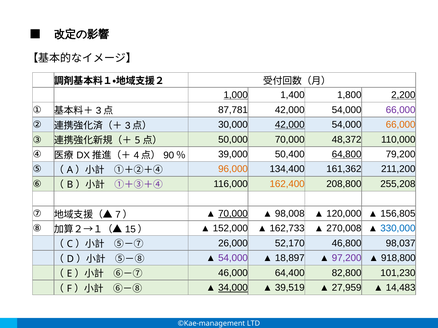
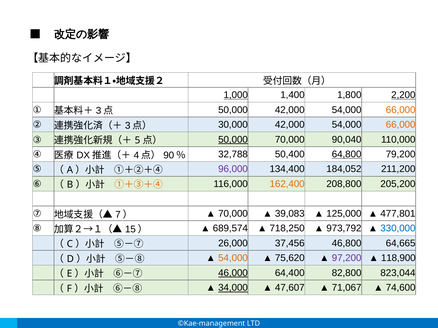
87,781: 87,781 -> 50,000 (233, 110)
66,000 colour: purple -> orange (401, 110)
42,000 underline: present -> none (290, 125)
50,000 underline: none -> present (233, 140)
48,372: 48,372 -> 90,040 (347, 140)
39,000: 39,000 -> 32,788 (233, 155)
96,000 colour: orange -> purple (233, 169)
161,362: 161,362 -> 184,052 (344, 169)
①＋③＋④ colour: purple -> orange (139, 185)
255,208: 255,208 -> 205,200 (398, 184)
70,000 underline: present -> none (233, 214)
98,008: 98,008 -> 39,083 (290, 214)
120,000: 120,000 -> 125,000 (344, 214)
156,805: 156,805 -> 477,801 (398, 214)
152,000: 152,000 -> 689,574 (230, 229)
162,733: 162,733 -> 718,250 (287, 229)
270,008: 270,008 -> 973,792 (344, 229)
52,170: 52,170 -> 37,456 (290, 244)
98,037: 98,037 -> 64,665 (401, 244)
54,000 colour: purple -> orange (233, 258)
18,897: 18,897 -> 75,620 (290, 258)
918,800: 918,800 -> 118,900 (398, 258)
46,000 underline: none -> present (233, 273)
101,230: 101,230 -> 823,044 (398, 273)
39,519: 39,519 -> 47,607 (290, 288)
27,959: 27,959 -> 71,067 (347, 288)
14,483: 14,483 -> 74,600 (401, 288)
